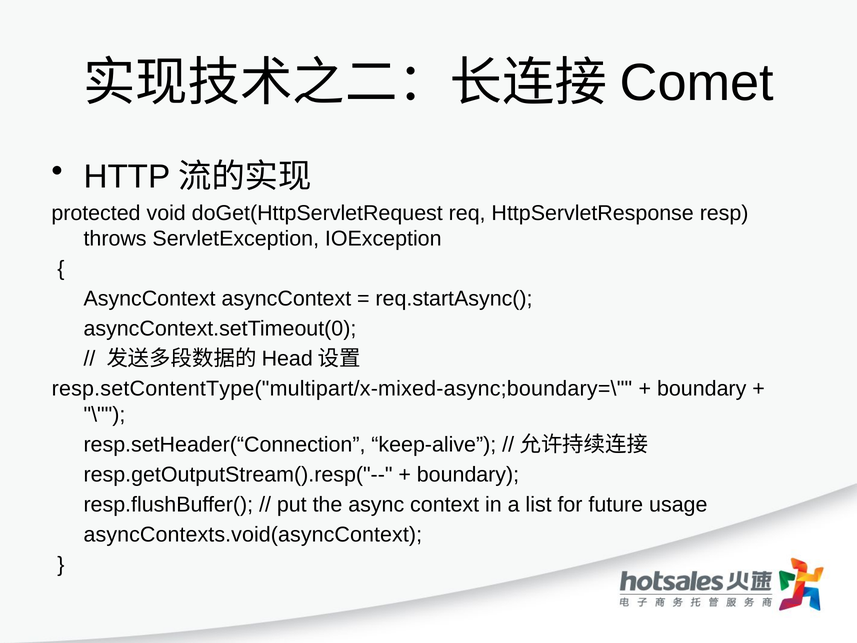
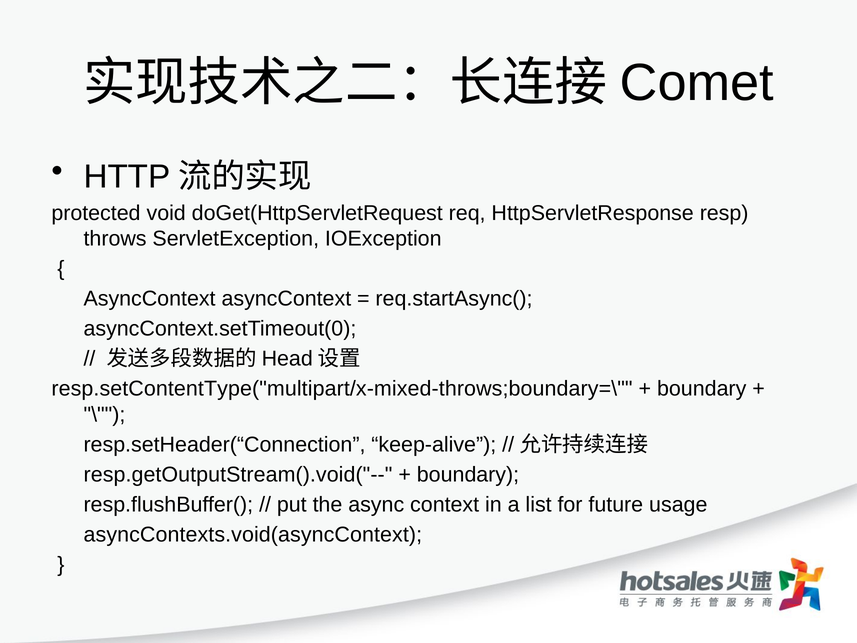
resp.setContentType("multipart/x-mixed-async;boundary=\: resp.setContentType("multipart/x-mixed-async;boundary=\ -> resp.setContentType("multipart/x-mixed-throws;boundary=\ (342, 389)
resp.getOutputStream().resp("--: resp.getOutputStream().resp("-- -> resp.getOutputStream().void("-- (238, 474)
